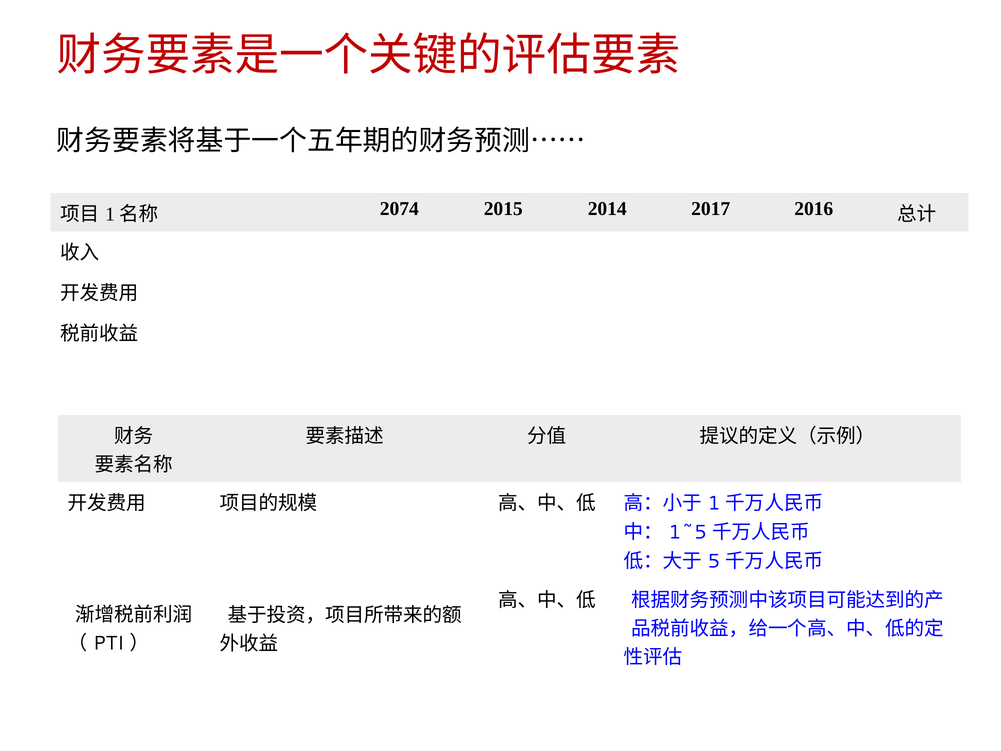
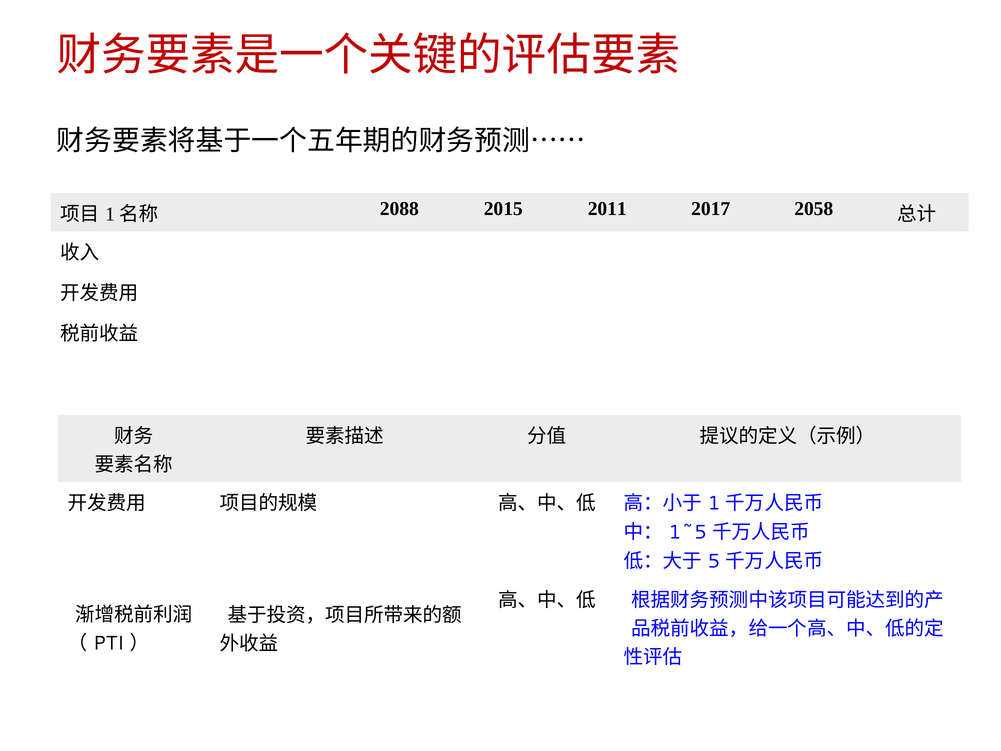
2074: 2074 -> 2088 (399, 209)
2014: 2014 -> 2011 (607, 209)
2016: 2016 -> 2058 (814, 209)
